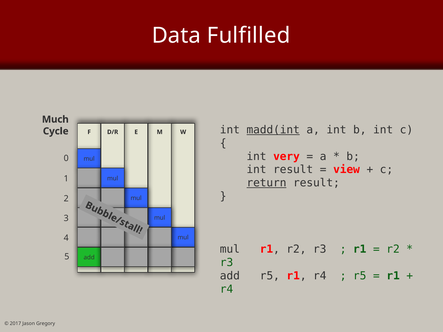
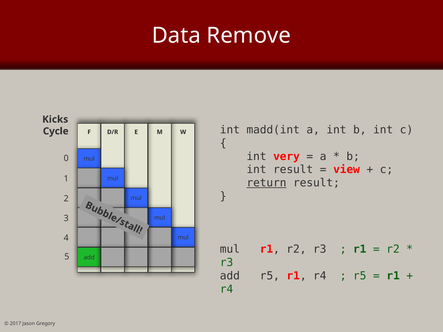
Fulfilled: Fulfilled -> Remove (249, 36)
Much: Much -> Kicks (55, 119)
madd(int underline: present -> none (273, 130)
